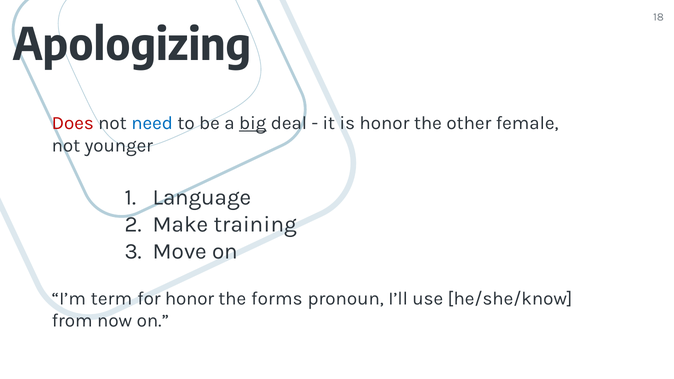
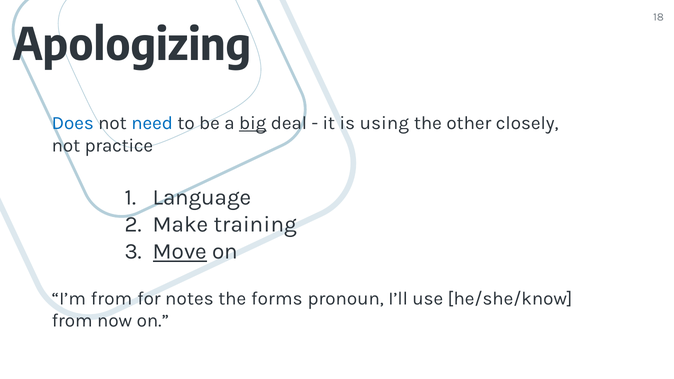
Does colour: red -> blue (73, 123)
is honor: honor -> using (384, 123)
female: female -> closely (527, 123)
younger: younger -> practice (119, 146)
Move underline: none -> present (180, 252)
I’m term: term -> from (111, 298)
for honor: honor -> notes (189, 298)
